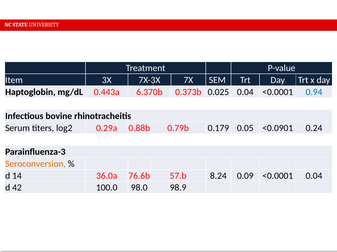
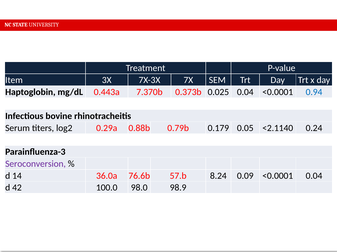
6.370b: 6.370b -> 7.370b (149, 92)
<0.0901: <0.0901 -> <2.1140 (278, 128)
Seroconversion colour: orange -> purple (36, 164)
